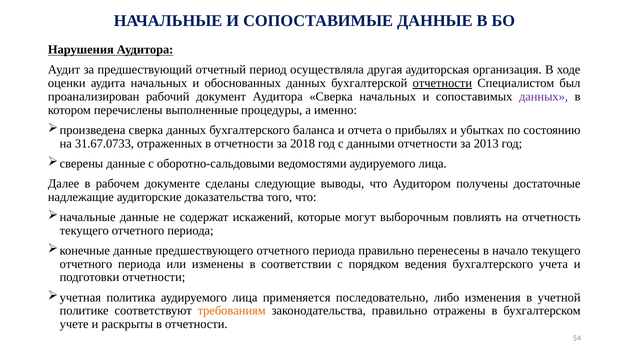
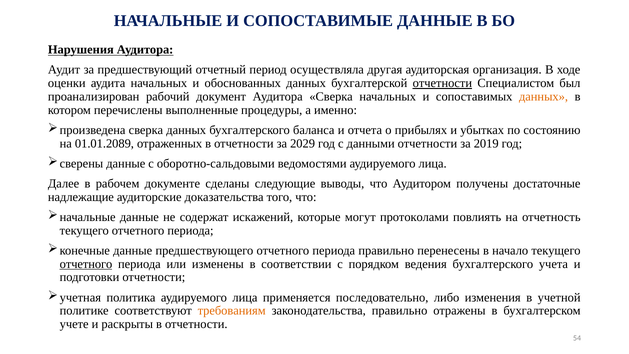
данных colour: purple -> orange (544, 97)
31.67.0733: 31.67.0733 -> 01.01.2089 (104, 143)
2018: 2018 -> 2029 (303, 143)
2013: 2013 -> 2019 (486, 143)
выборочным: выборочным -> протоколами (414, 217)
отчетного underline: none -> present (86, 264)
